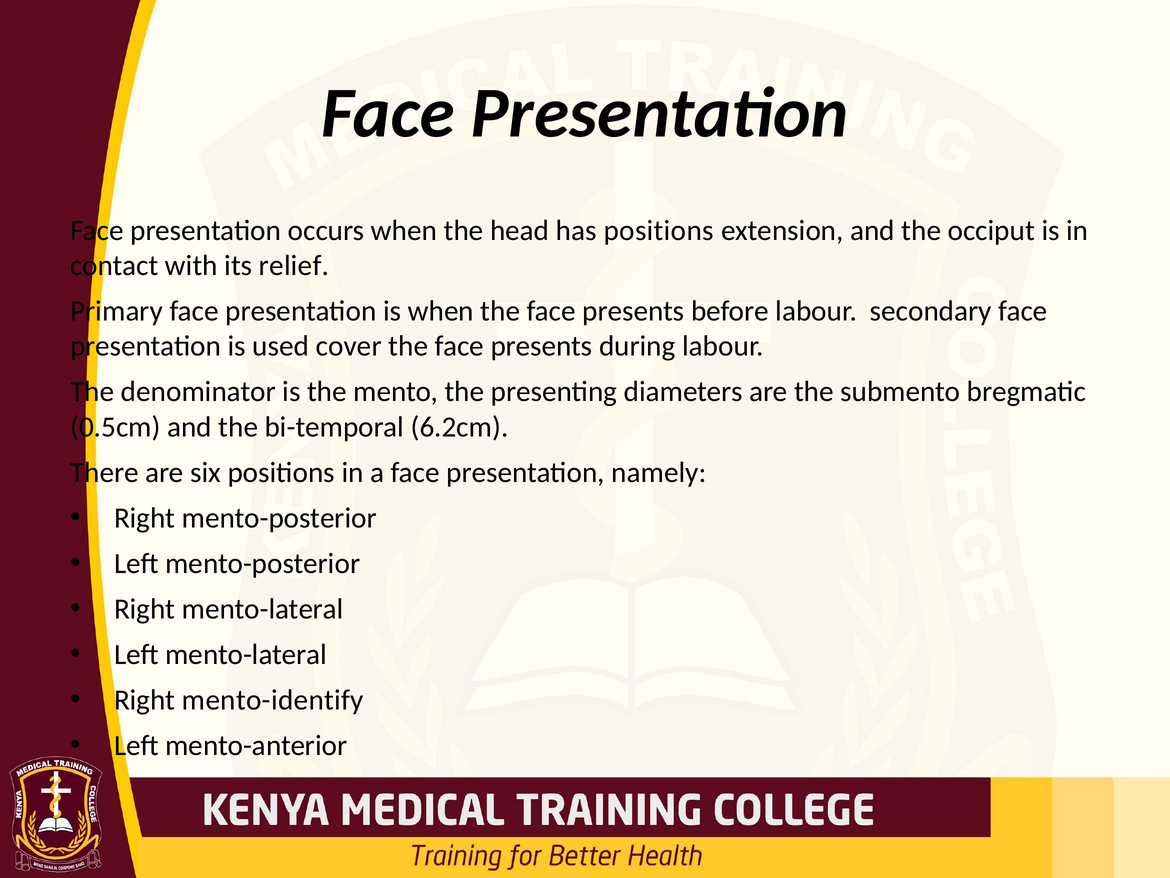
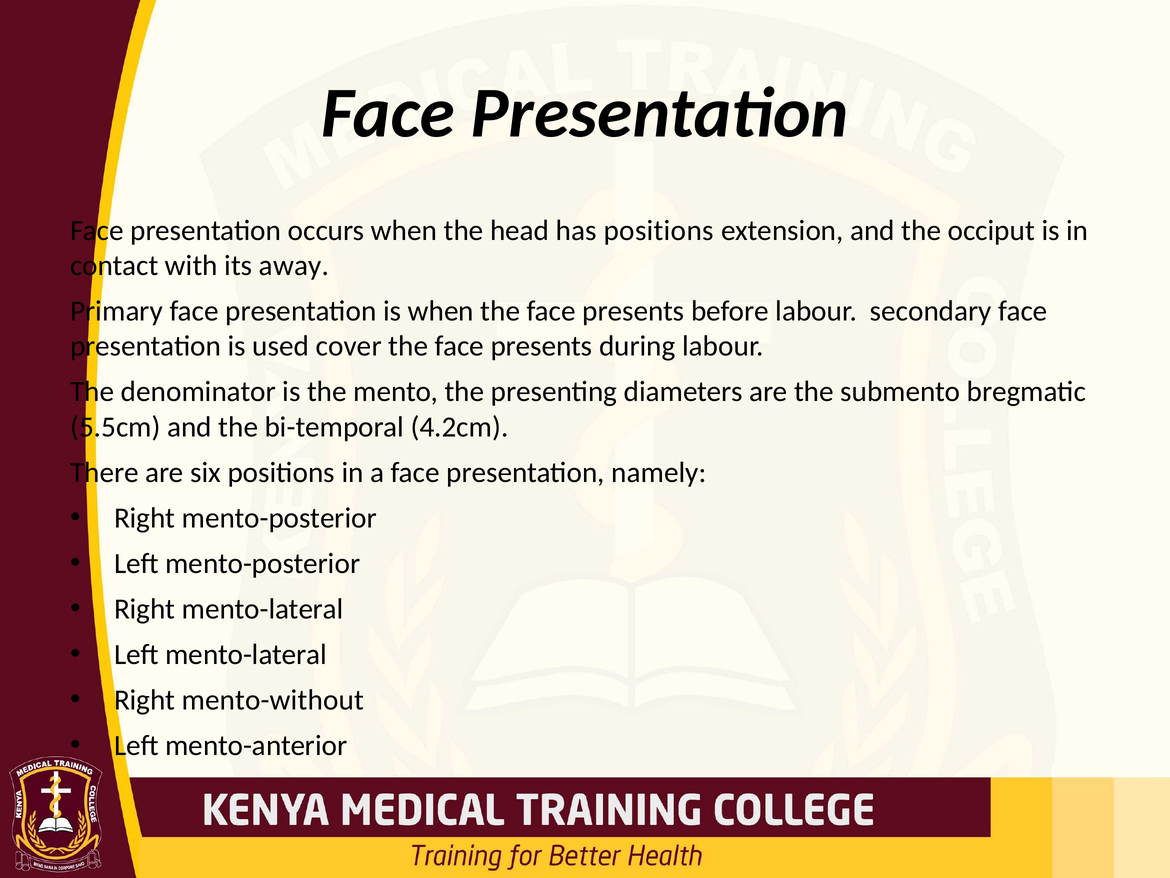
relief: relief -> away (294, 265)
0.5cm: 0.5cm -> 5.5cm (115, 427)
6.2cm: 6.2cm -> 4.2cm (460, 427)
mento-identify: mento-identify -> mento-without (273, 700)
